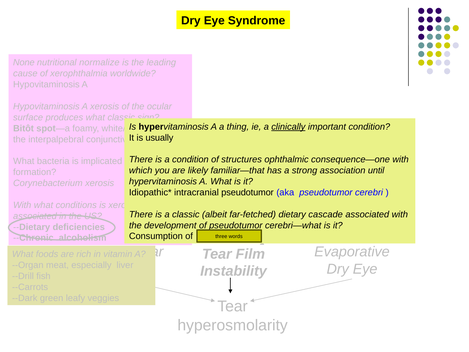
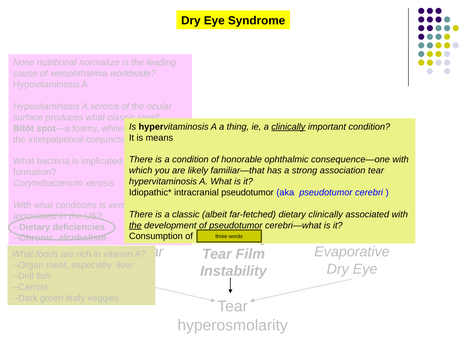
usually: usually -> means (159, 138)
structures: structures -> honorable (242, 159)
association until: until -> tear (376, 170)
dietary cascade: cascade -> clinically (326, 214)
the underline: none -> present (135, 225)
